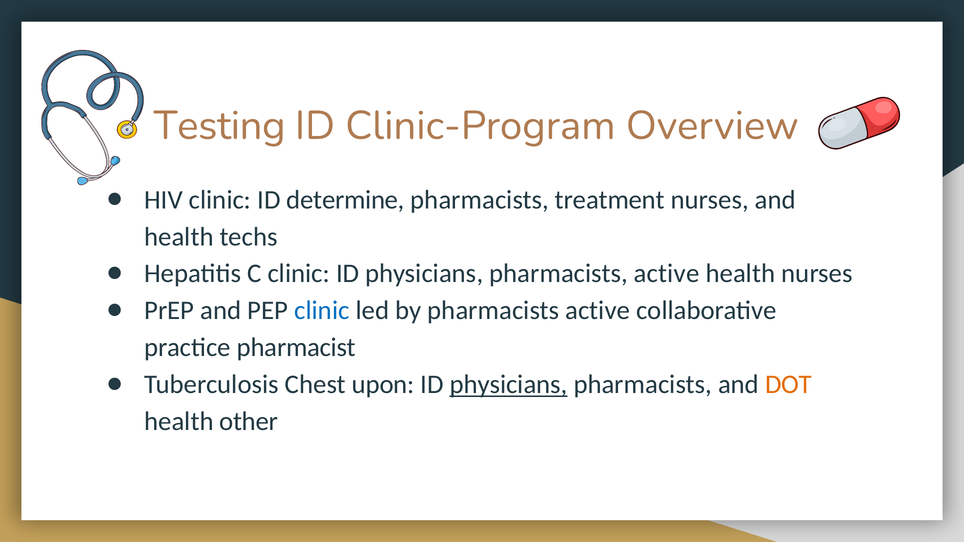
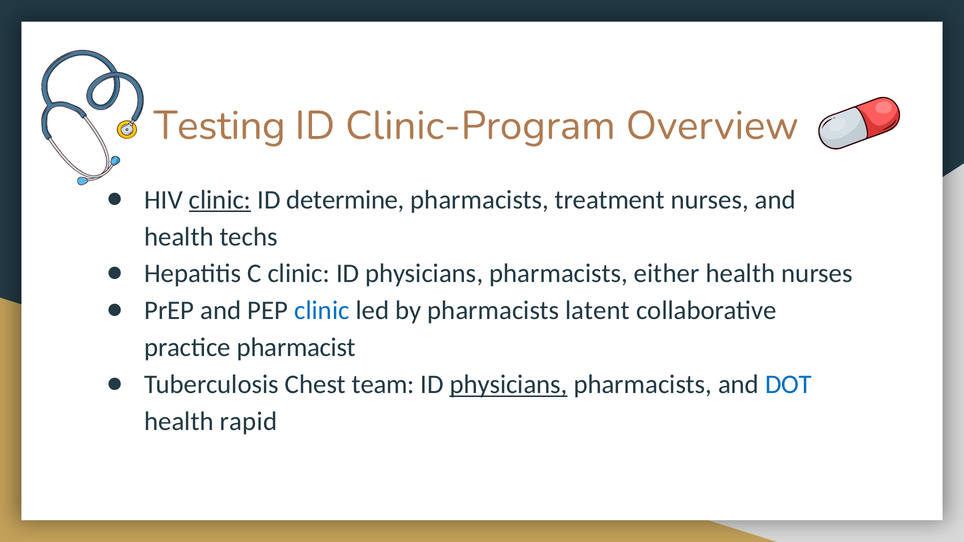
clinic underline: none -> present (220, 200)
physicians pharmacists active: active -> either (667, 274)
by pharmacists active: active -> latent (598, 311)
upon: upon -> team (383, 385)
DOT colour: orange -> blue (788, 385)
other: other -> rapid (249, 422)
